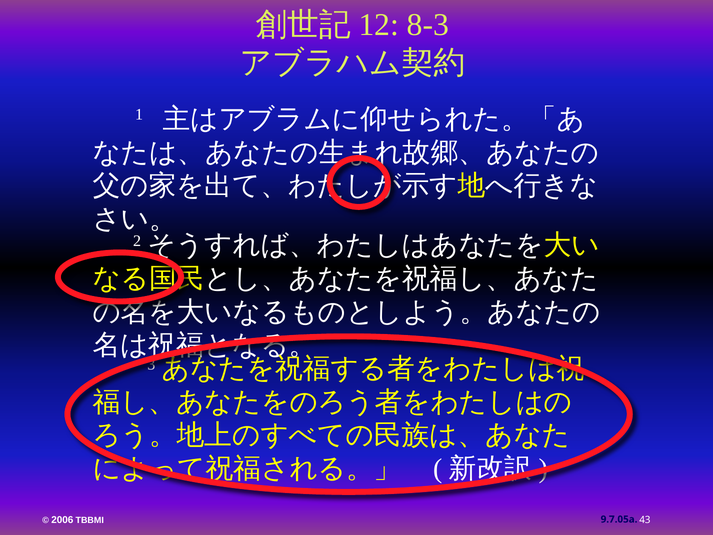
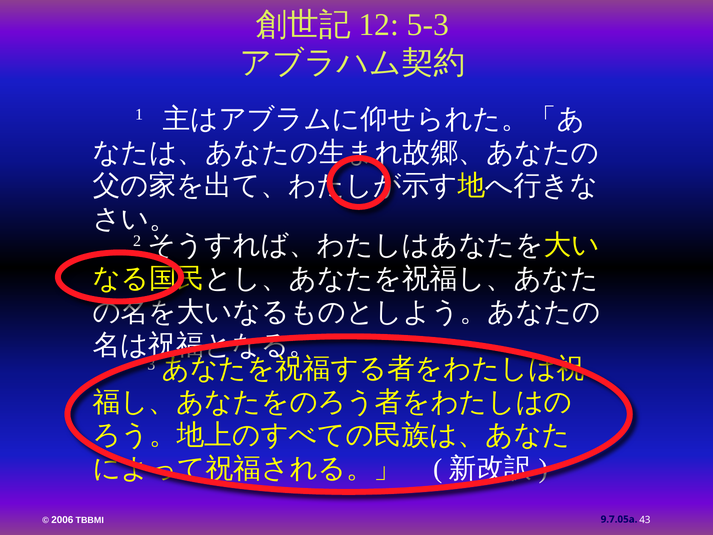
8-3: 8-3 -> 5-3 (428, 25)
